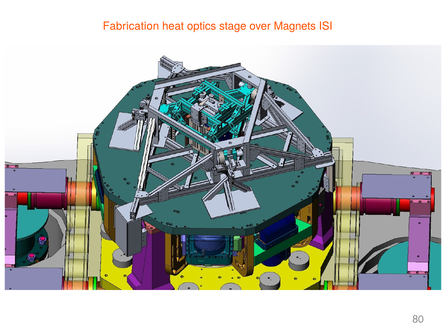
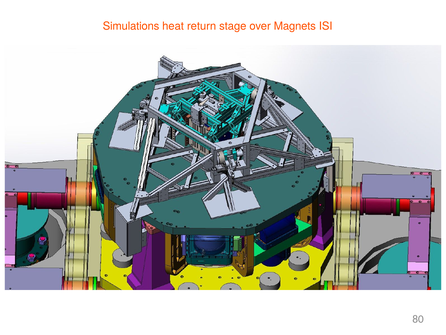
Fabrication: Fabrication -> Simulations (131, 26)
optics: optics -> return (202, 26)
